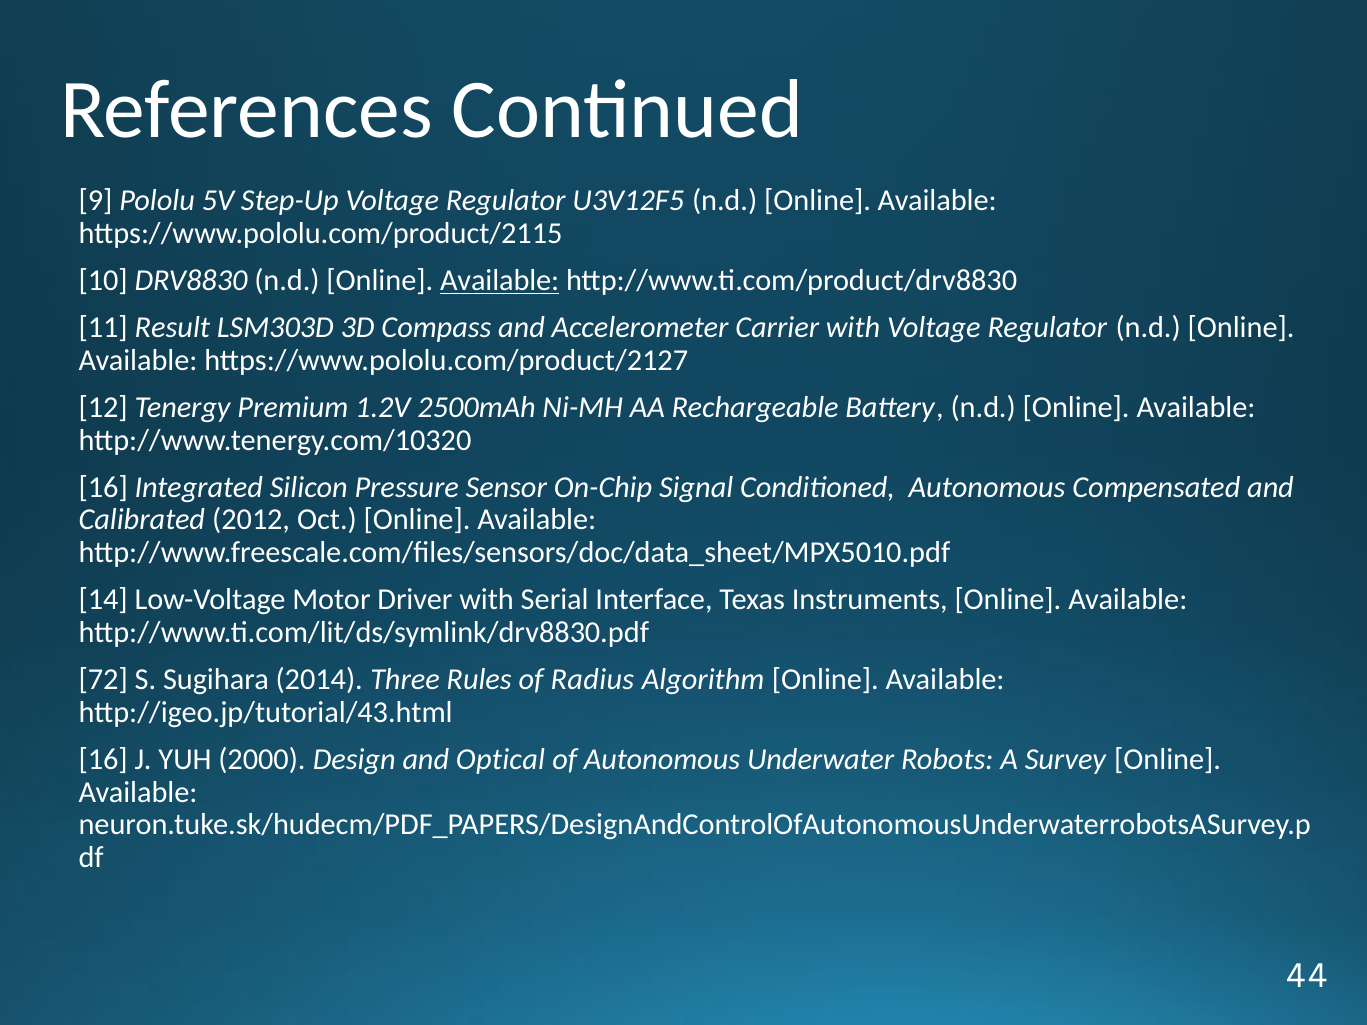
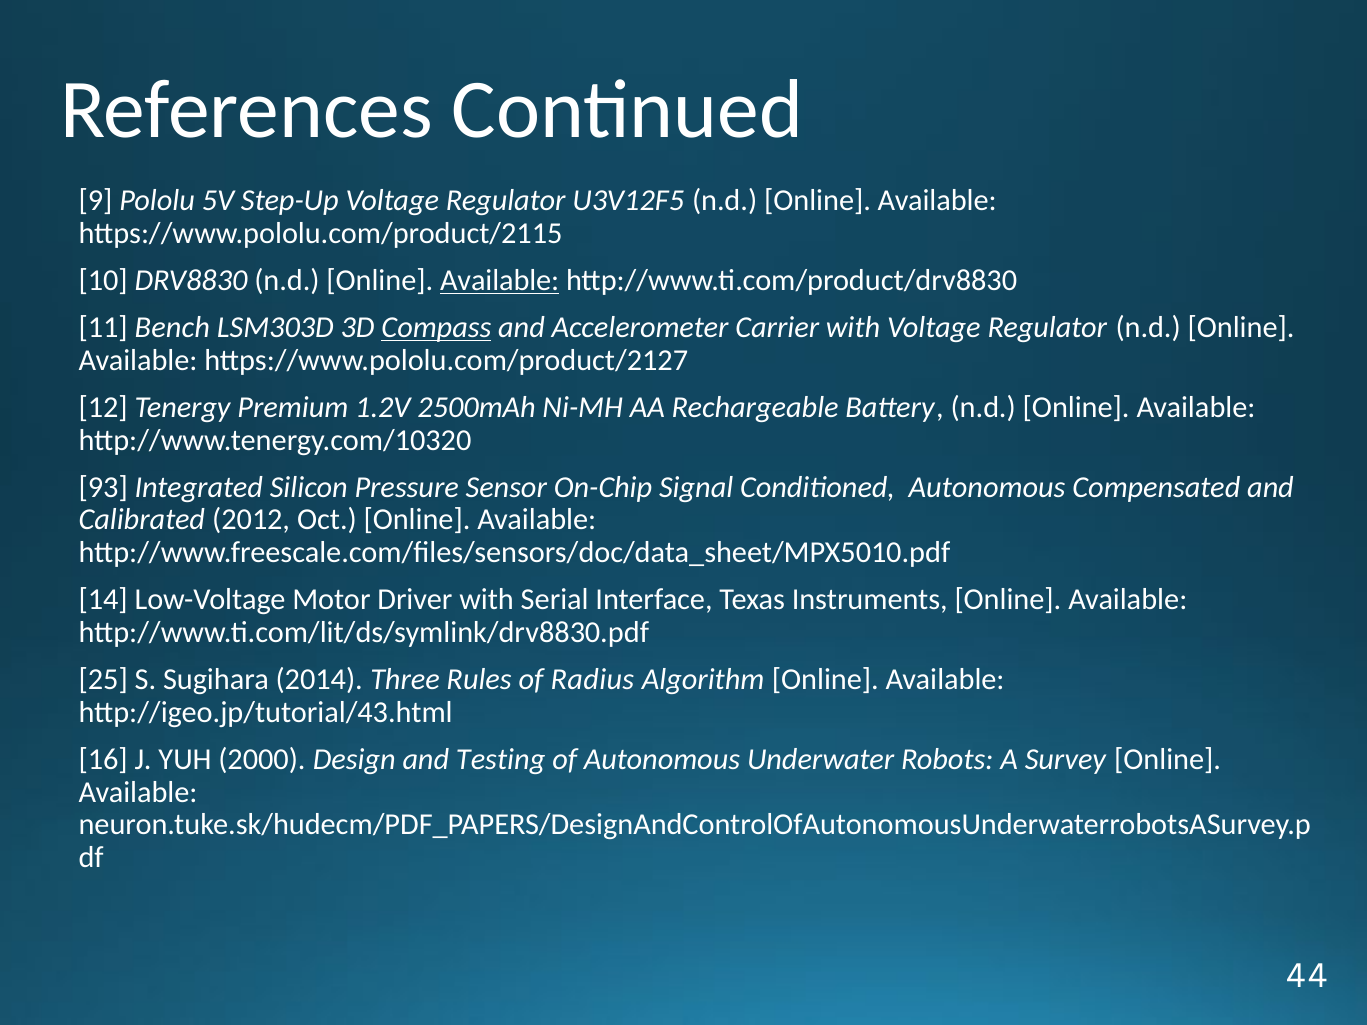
Result: Result -> Bench (172, 328)
Compass underline: none -> present (436, 328)
16: 16 -> 93 (103, 487)
72: 72 -> 25 (103, 680)
Optical: Optical -> Testing (501, 759)
